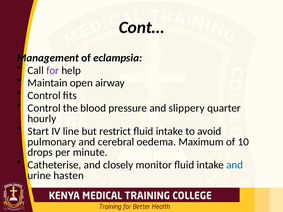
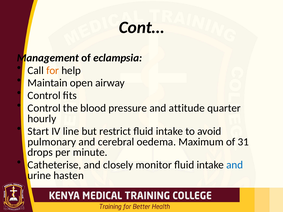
for colour: purple -> orange (53, 70)
slippery: slippery -> attitude (187, 108)
10: 10 -> 31 (243, 142)
